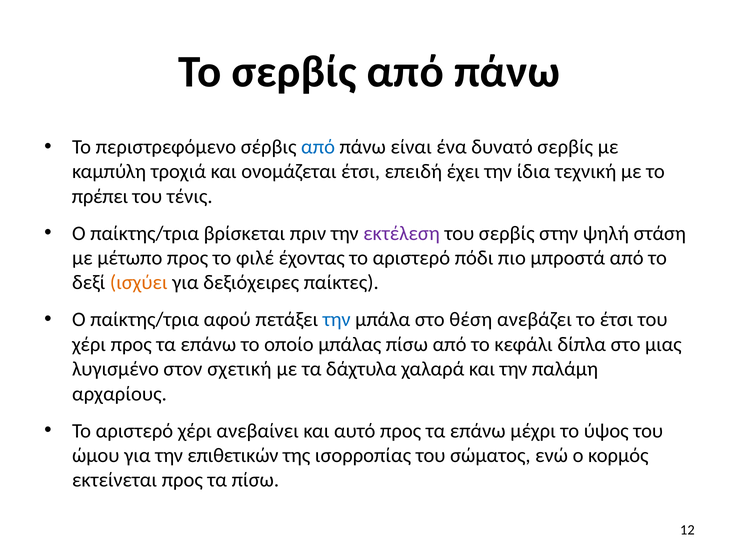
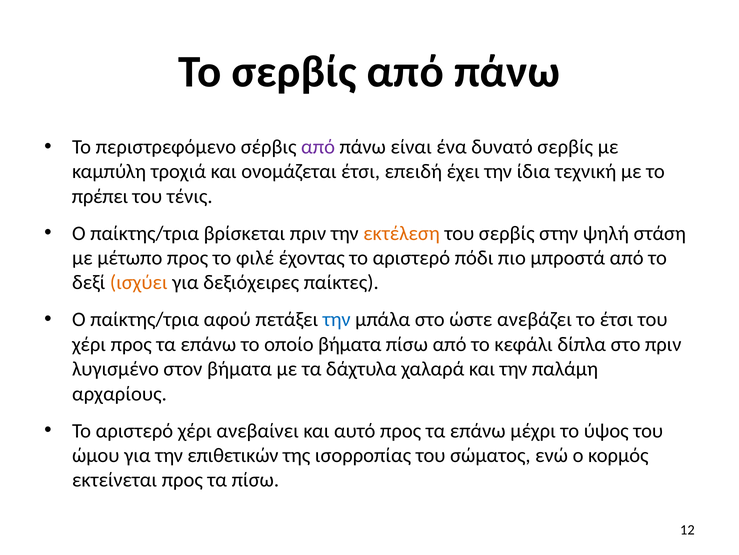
από colour: blue -> purple (318, 147)
εκτέλεση colour: purple -> orange (402, 233)
θέση: θέση -> ώστε (471, 319)
οποίο μπάλας: μπάλας -> βήματα (350, 344)
στο μιας: μιας -> πριν (663, 344)
στον σχετική: σχετική -> βήματα (239, 369)
